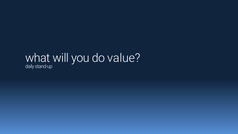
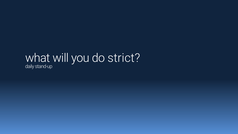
value: value -> strict (124, 58)
